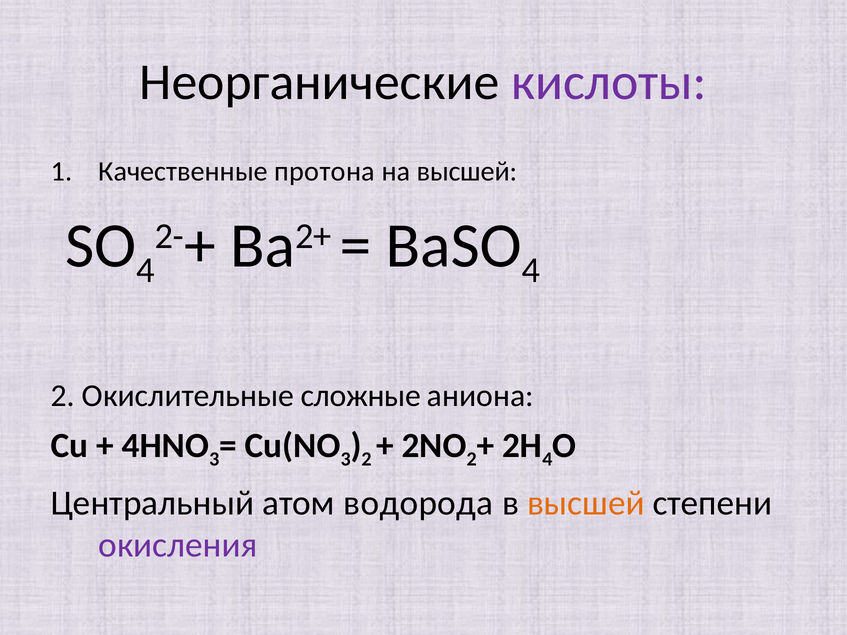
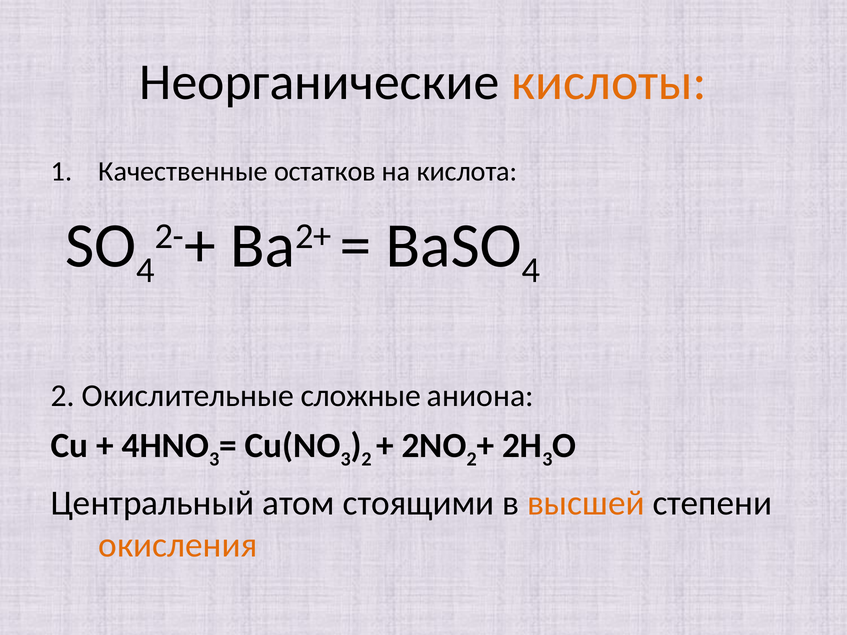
кислоты colour: purple -> orange (609, 82)
протона: протона -> остатков (325, 171)
на высшей: высшей -> кислота (467, 171)
4: 4 -> 3 (547, 459)
водорода: водорода -> стоящими (419, 503)
окисления colour: purple -> orange (178, 545)
